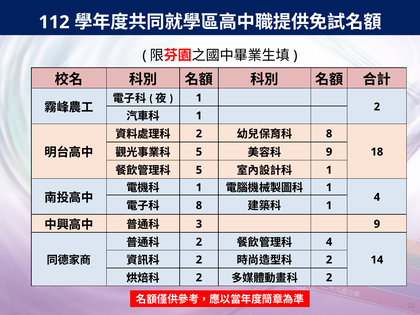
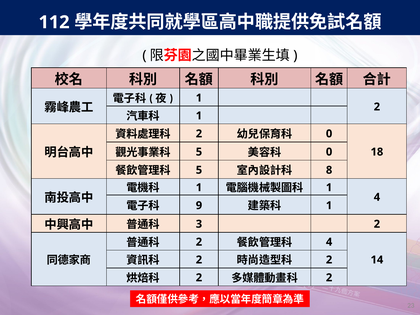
8: 8 -> 0 (329, 134)
9: 9 -> 0 (329, 152)
1: 1 -> 8 (329, 170)
8: 8 -> 9 (199, 205)
3 9: 9 -> 2 (377, 224)
